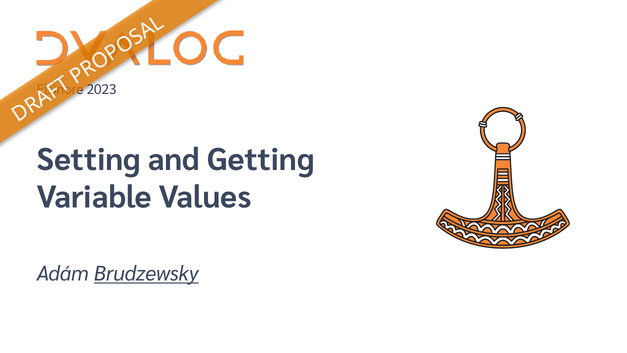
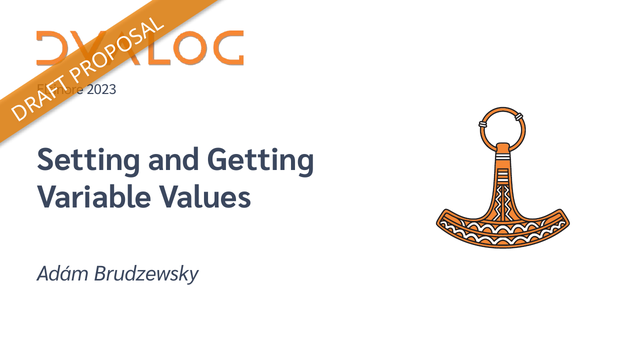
Brudzewsky underline: present -> none (146, 274)
